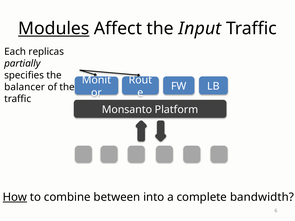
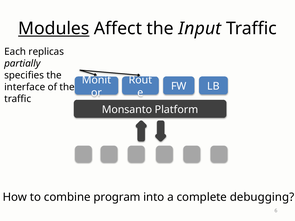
balancer: balancer -> interface (25, 87)
How underline: present -> none (15, 197)
between: between -> program (117, 197)
bandwidth: bandwidth -> debugging (262, 197)
